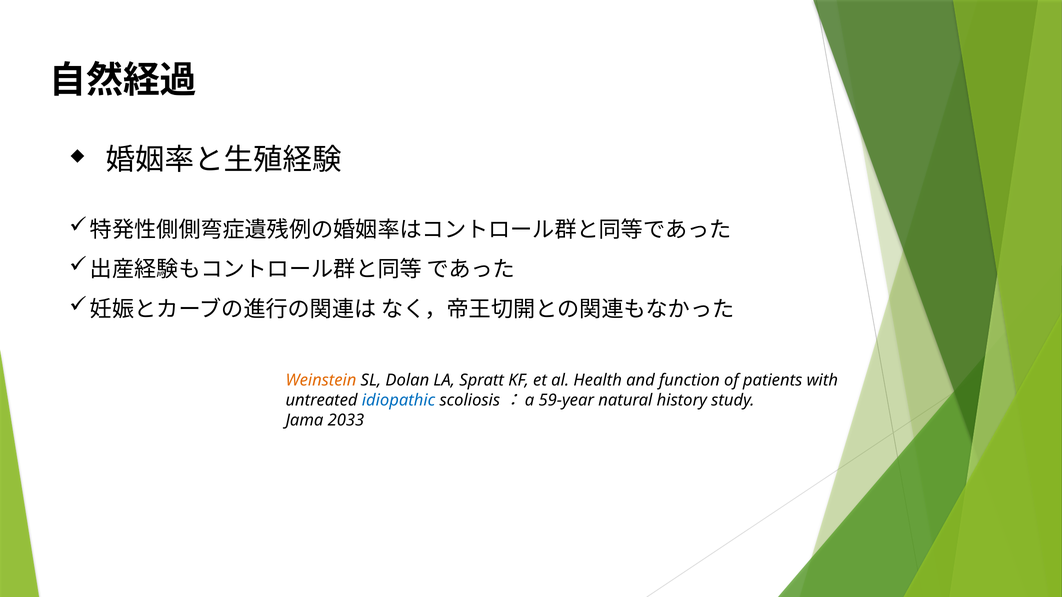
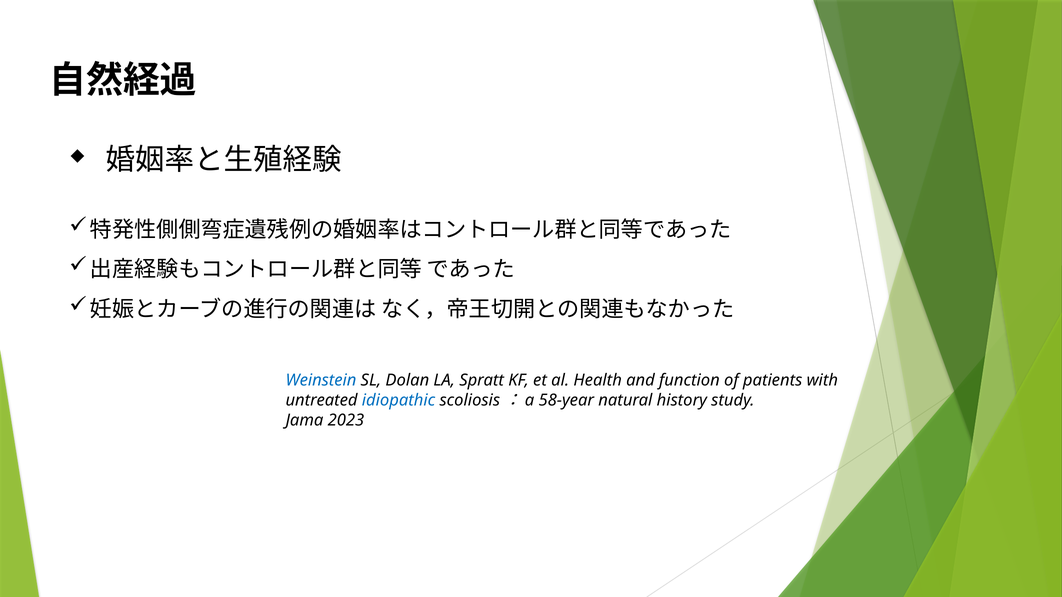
Weinstein colour: orange -> blue (321, 381)
59-year: 59-year -> 58-year (566, 401)
2033: 2033 -> 2023 (346, 421)
